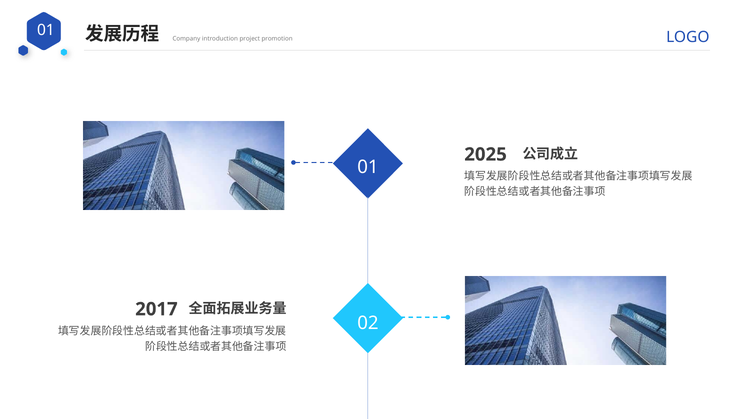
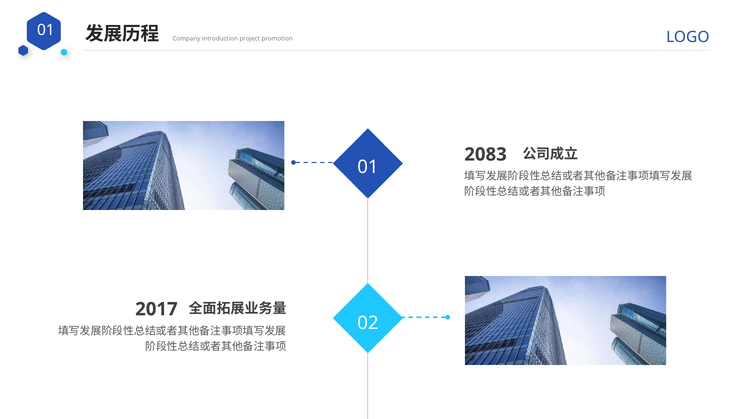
2025: 2025 -> 2083 (486, 154)
